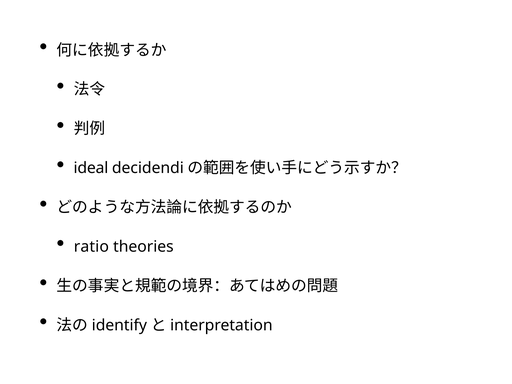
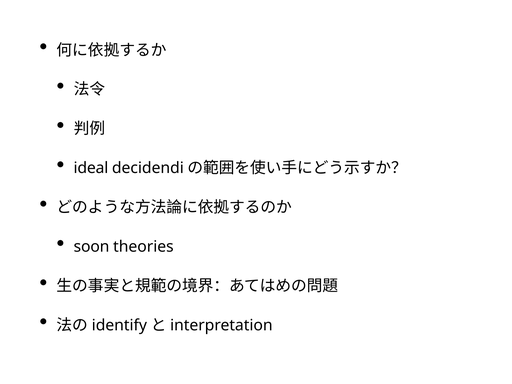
ratio: ratio -> soon (92, 247)
